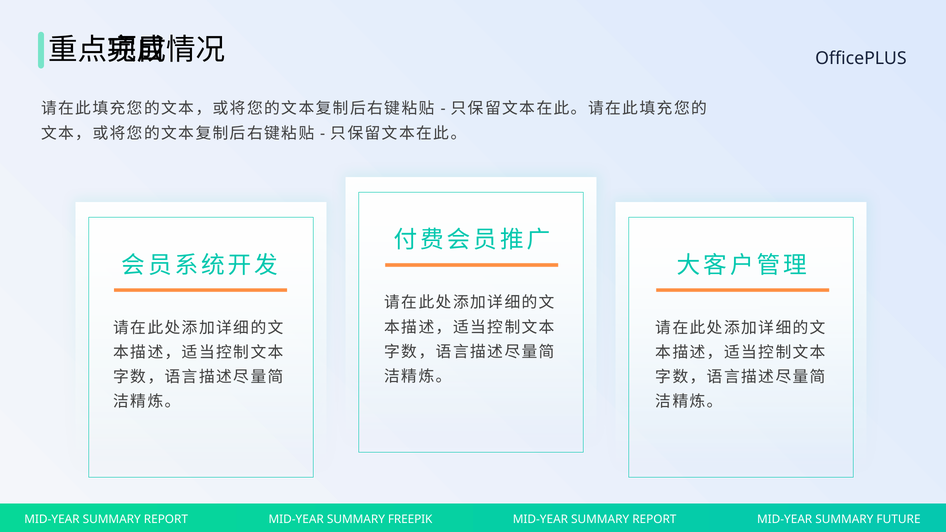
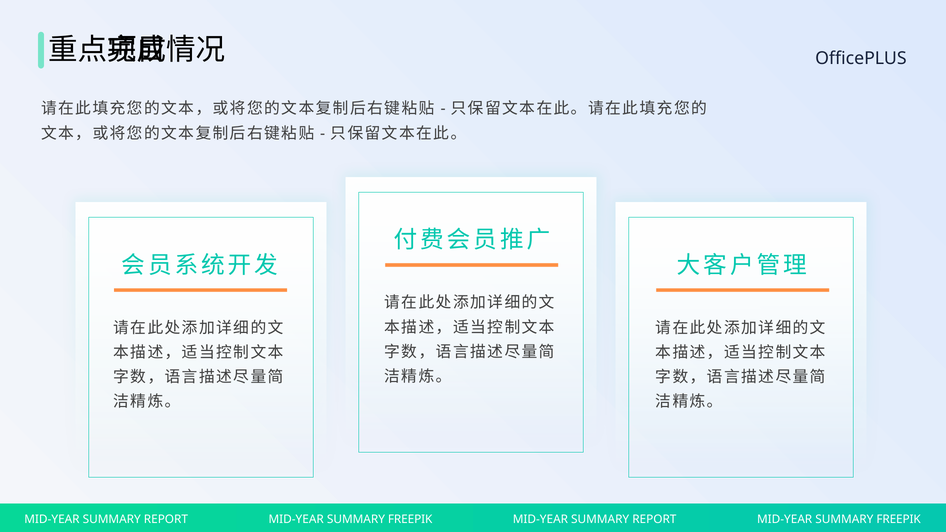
FUTURE: FUTURE -> FREEPIK (899, 519)
